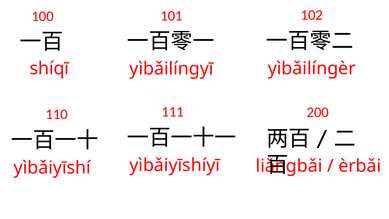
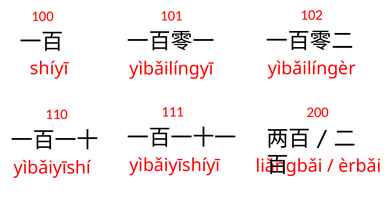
shíqī: shíqī -> shíyī (49, 69)
